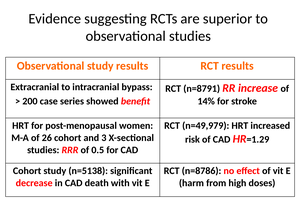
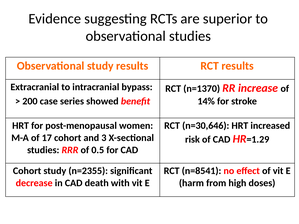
n=8791: n=8791 -> n=1370 (202, 89)
n=49,979: n=49,979 -> n=30,646 (206, 126)
26: 26 -> 17 (47, 138)
n=5138: n=5138 -> n=2355 (88, 171)
n=8786: n=8786 -> n=8541 (202, 171)
